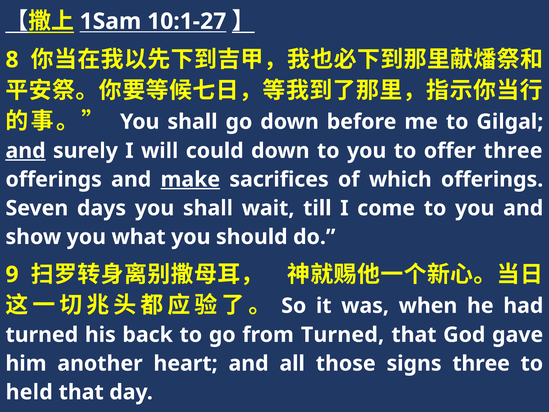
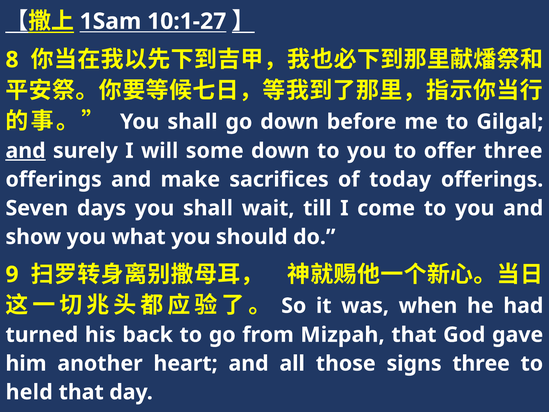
could: could -> some (215, 151)
make underline: present -> none (190, 179)
which: which -> today (400, 179)
from Turned: Turned -> Mizpah (343, 335)
